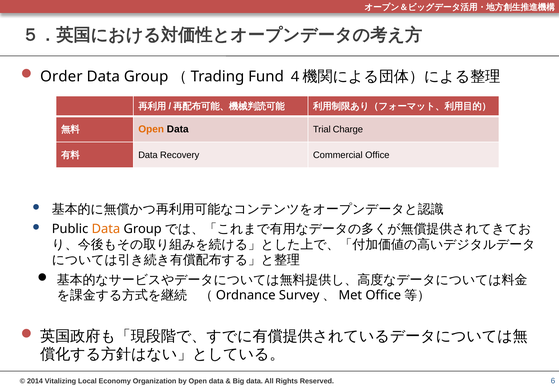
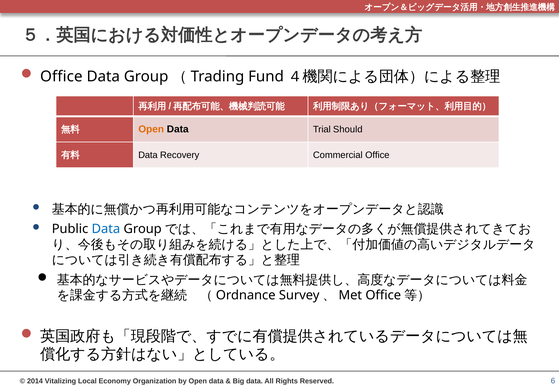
Order: Order -> Office (61, 76)
Charge: Charge -> Should (348, 129)
Data colour: orange -> blue (106, 229)
